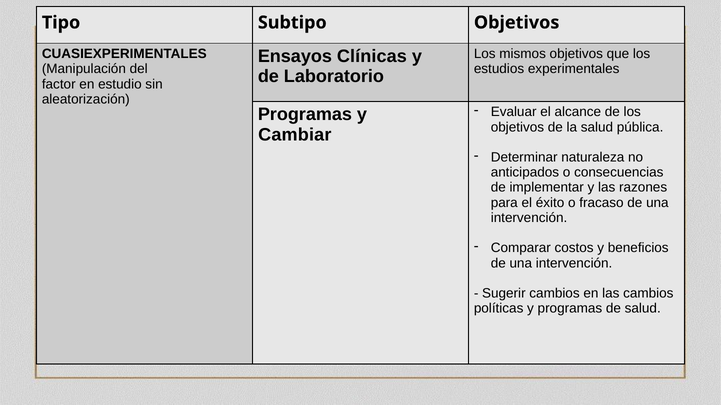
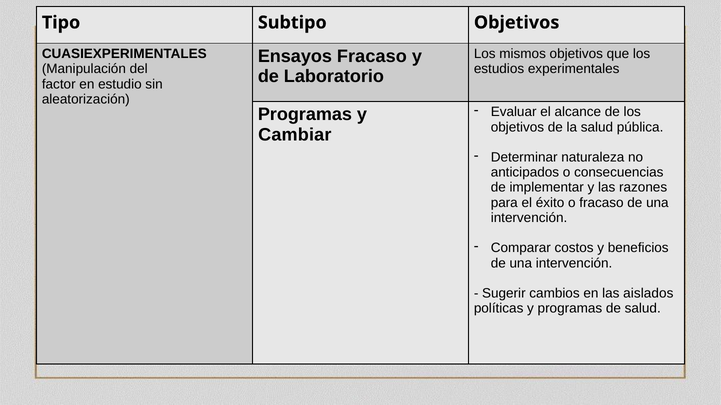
Ensayos Clínicas: Clínicas -> Fracaso (372, 56)
las cambios: cambios -> aislados (648, 294)
